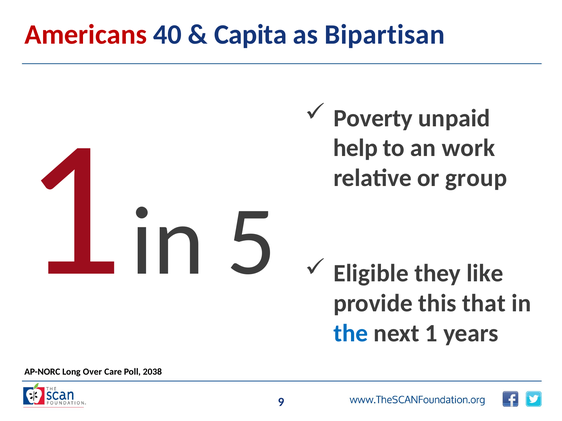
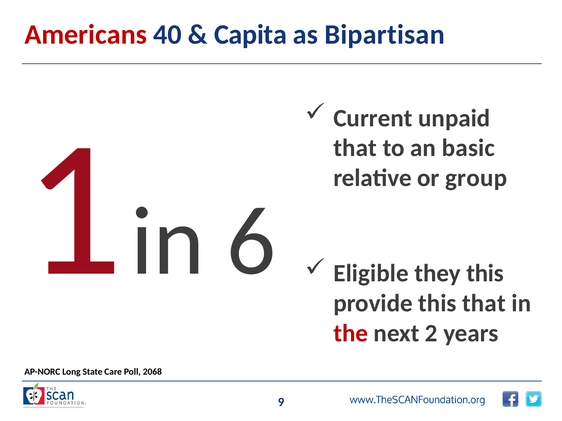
Poverty: Poverty -> Current (373, 118)
5: 5 -> 6 (251, 242)
help: help -> that (355, 148)
work: work -> basic (468, 148)
they like: like -> this (485, 274)
the colour: blue -> red (351, 334)
next 1: 1 -> 2 (431, 334)
Over: Over -> State (93, 372)
2038: 2038 -> 2068 (152, 372)
